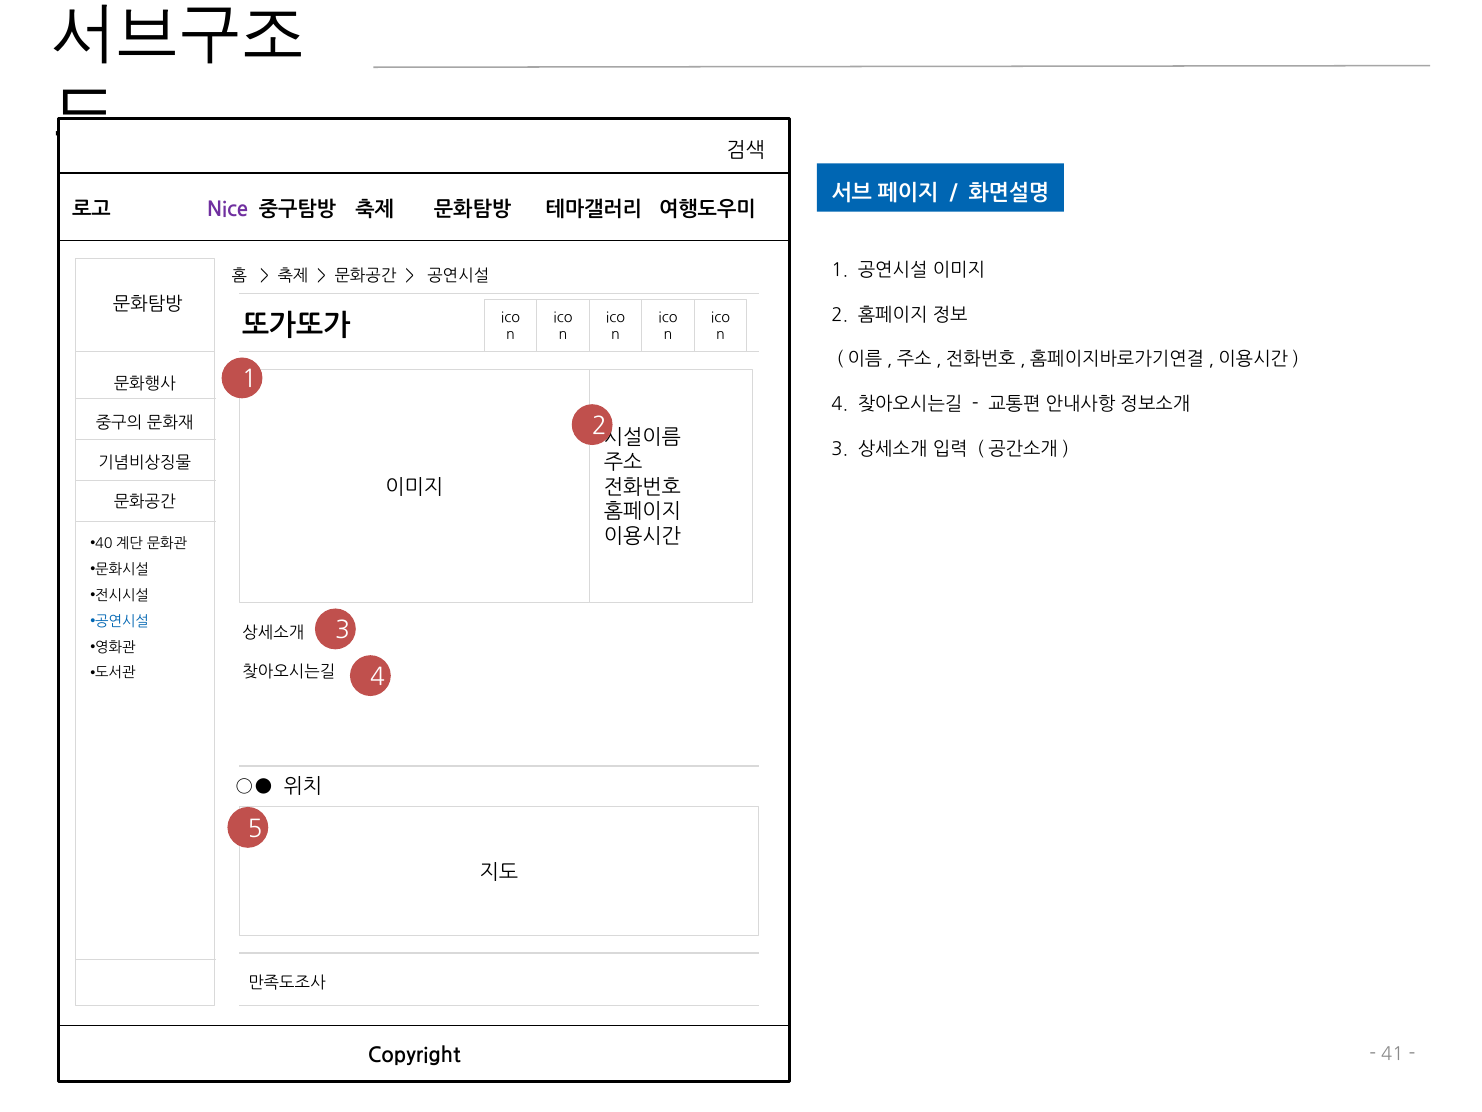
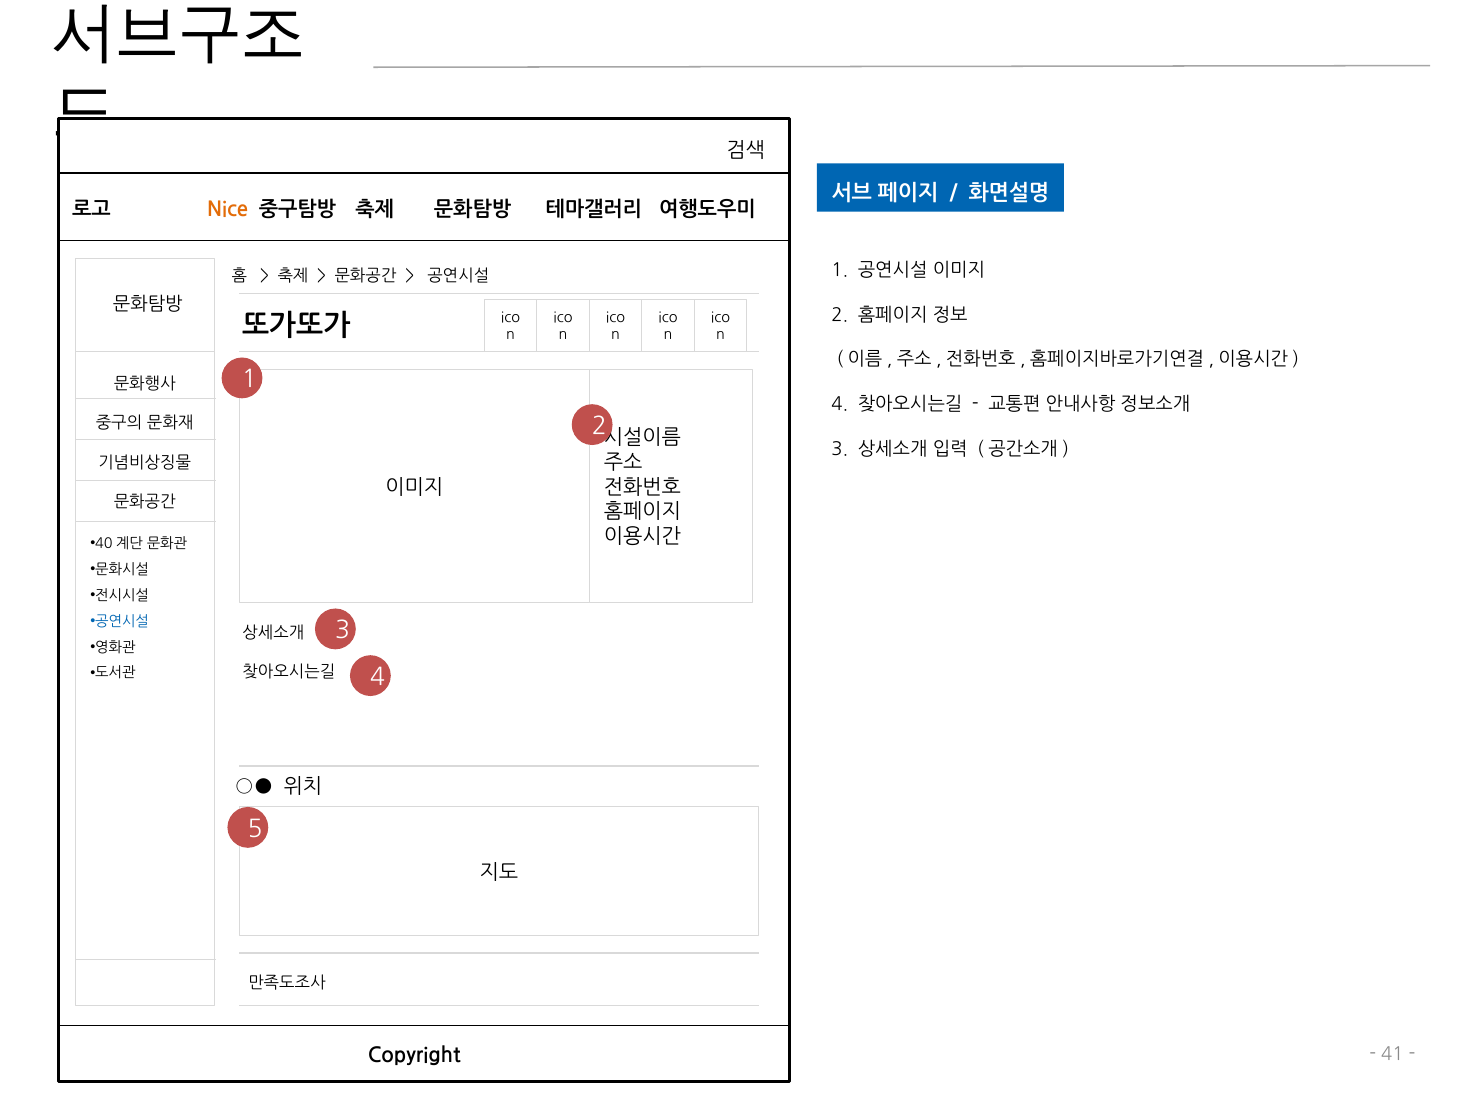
Nice colour: purple -> orange (228, 209)
